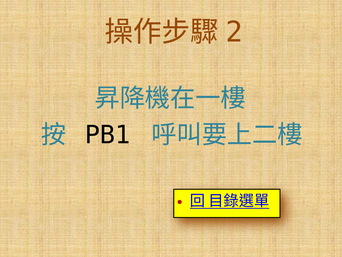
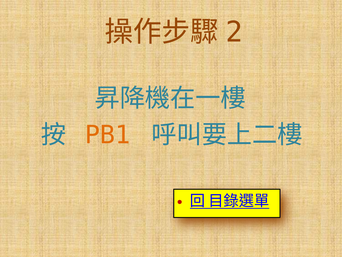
PB1 colour: black -> orange (107, 135)
